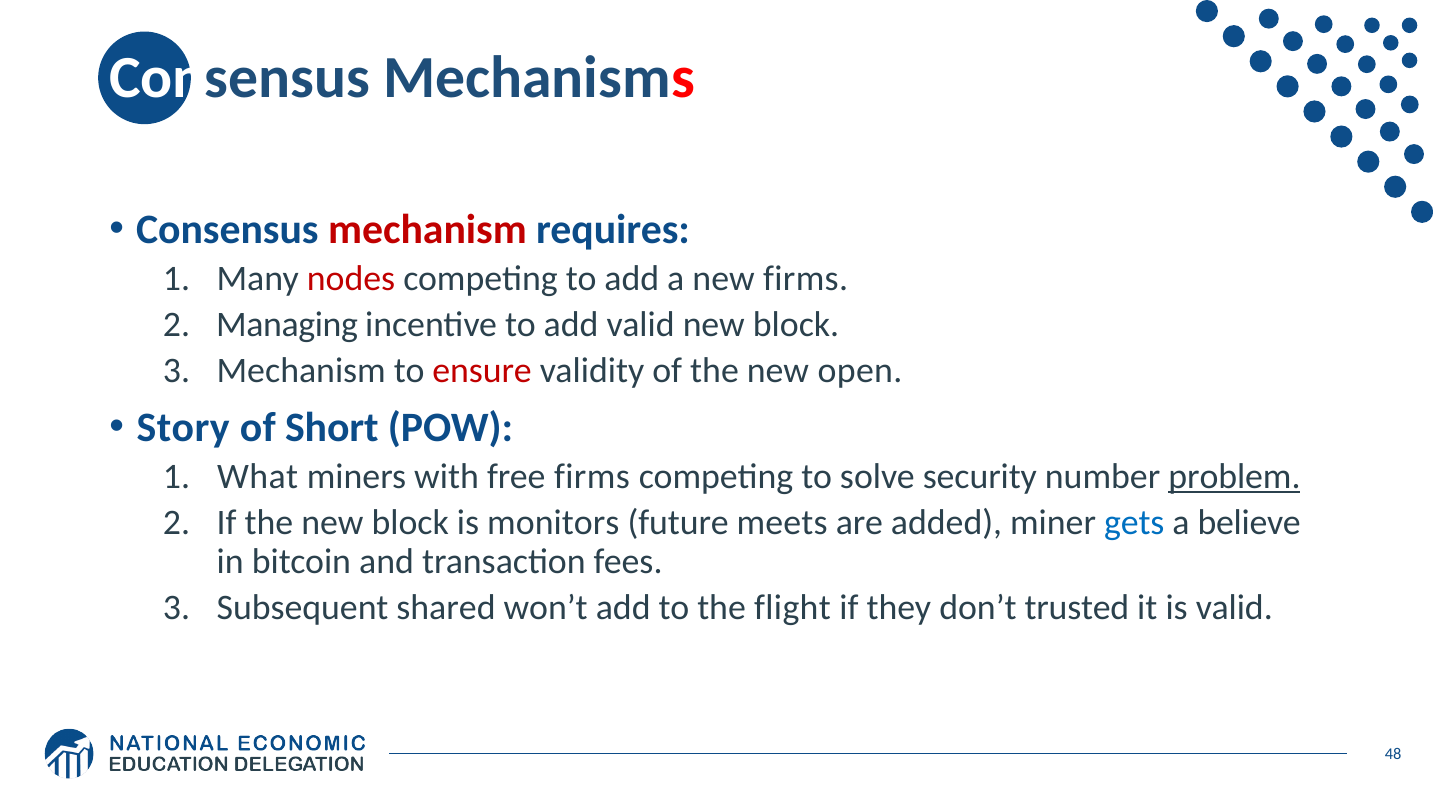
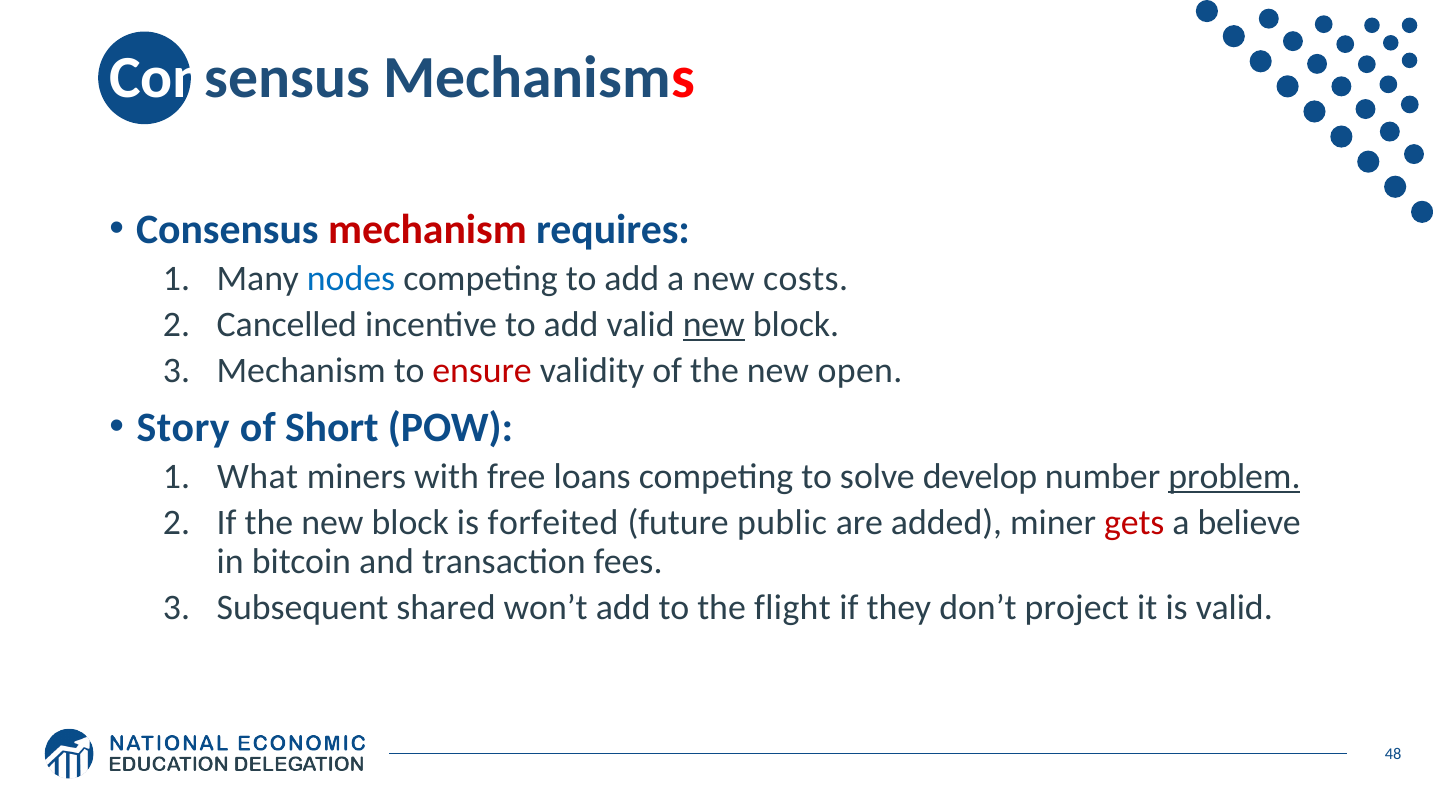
nodes colour: red -> blue (351, 279)
new firms: firms -> costs (806, 279)
Managing: Managing -> Cancelled (287, 325)
new underline: none -> present (714, 325)
free firms: firms -> loans (592, 477)
security: security -> develop (980, 477)
monitors: monitors -> forfeited (553, 523)
meets: meets -> public (782, 523)
gets colour: blue -> red (1134, 523)
trusted: trusted -> project (1077, 608)
